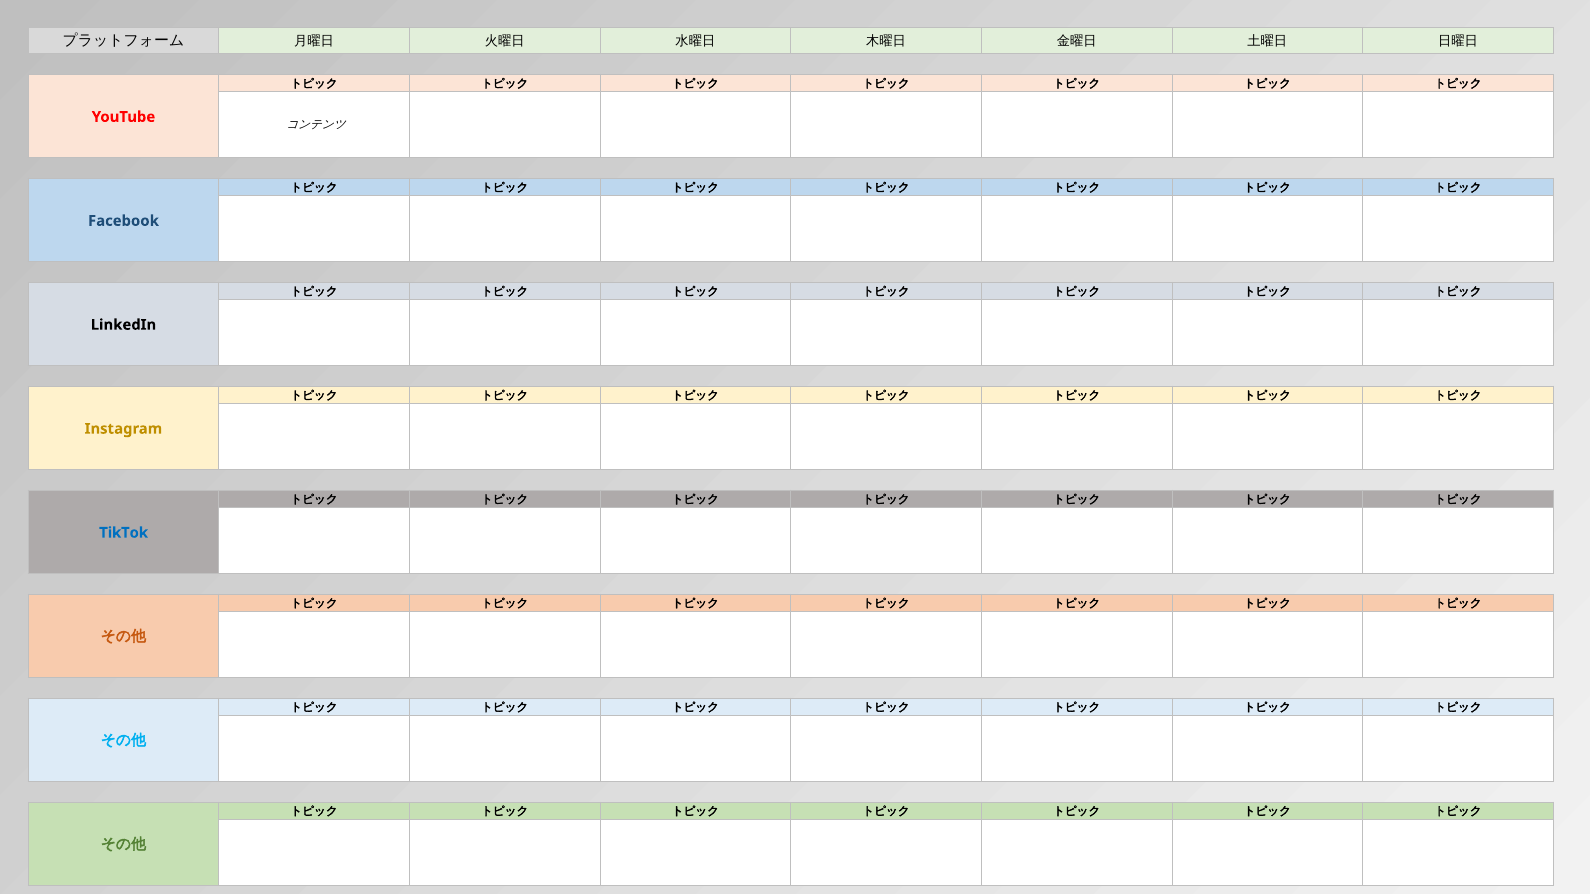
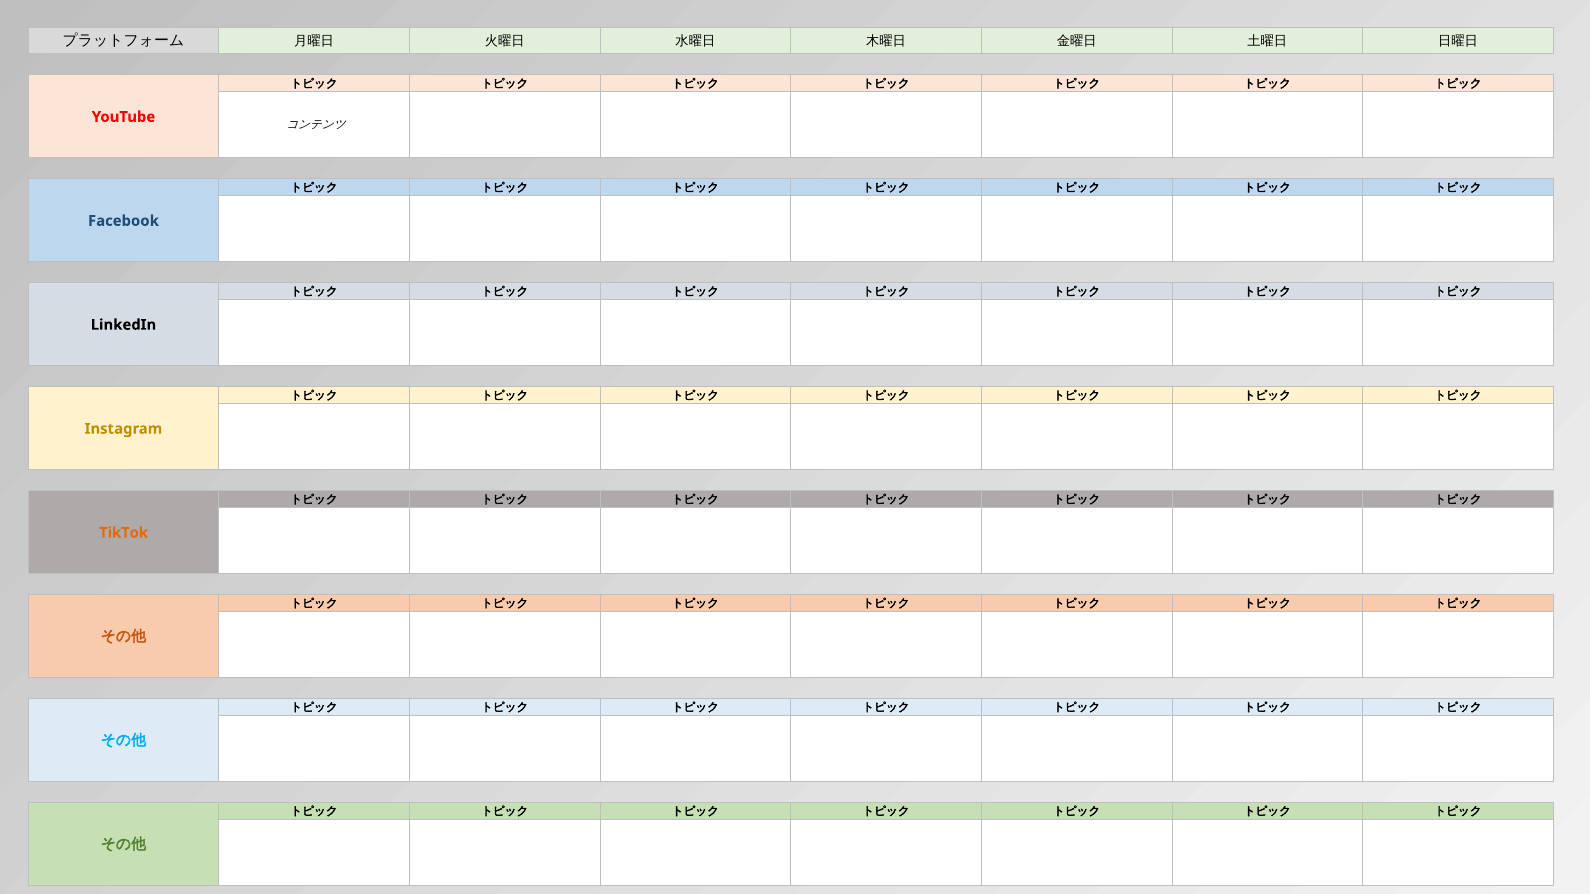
TikTok colour: blue -> orange (124, 533)
